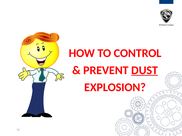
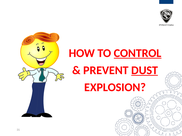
CONTROL underline: none -> present (138, 53)
